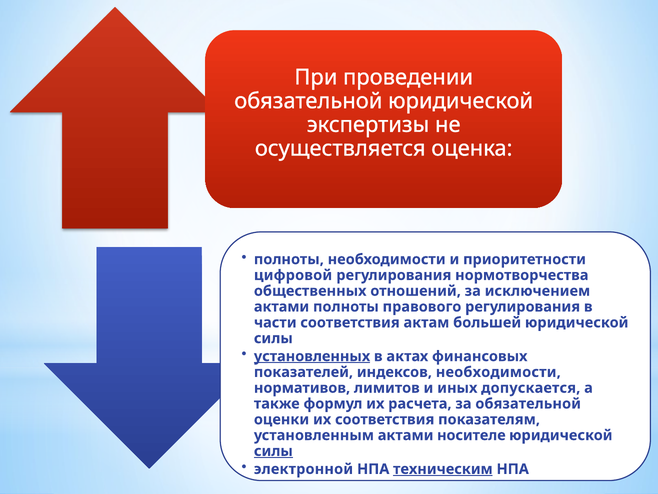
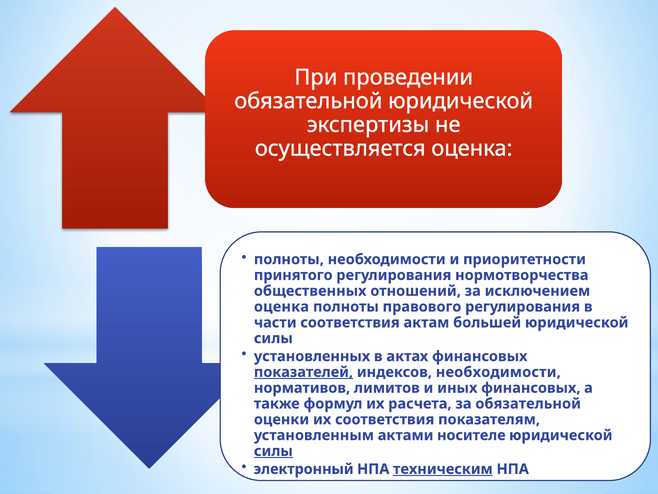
цифровой: цифровой -> принятого (293, 275)
актами: актами -> оценка (281, 306)
установленных underline: present -> none (312, 356)
показателей underline: none -> present (303, 372)
иных допускается: допускается -> финансовых (531, 388)
электронной: электронной -> электронный (304, 469)
